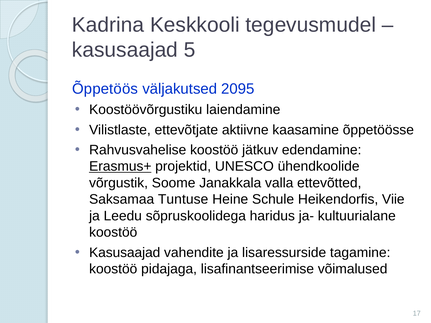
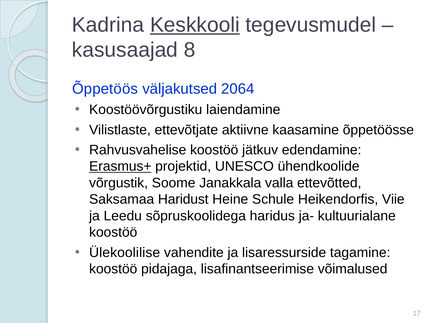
Keskkooli underline: none -> present (195, 25)
5: 5 -> 8 (190, 50)
2095: 2095 -> 2064 (238, 89)
Tuntuse: Tuntuse -> Haridust (183, 200)
Kasusaajad: Kasusaajad -> Ülekoolilise (125, 253)
